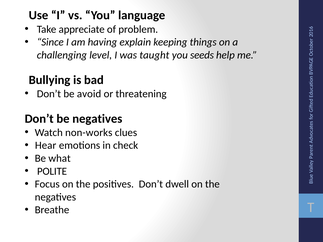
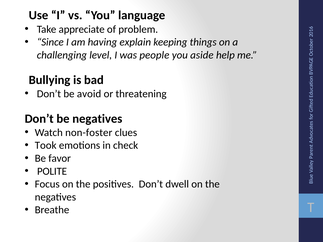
taught: taught -> people (154, 55)
seeds: seeds -> aside (202, 55)
non-works: non-works -> non-foster (89, 133)
Hear: Hear -> Took (46, 146)
what: what -> favor (60, 158)
